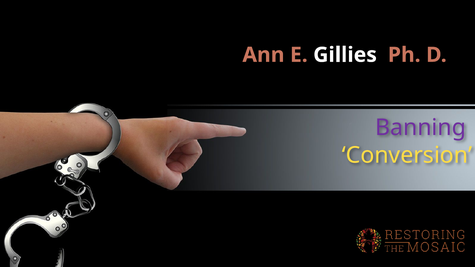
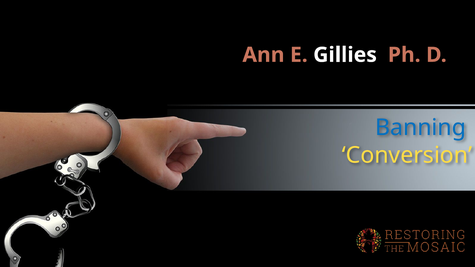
Banning colour: purple -> blue (421, 128)
